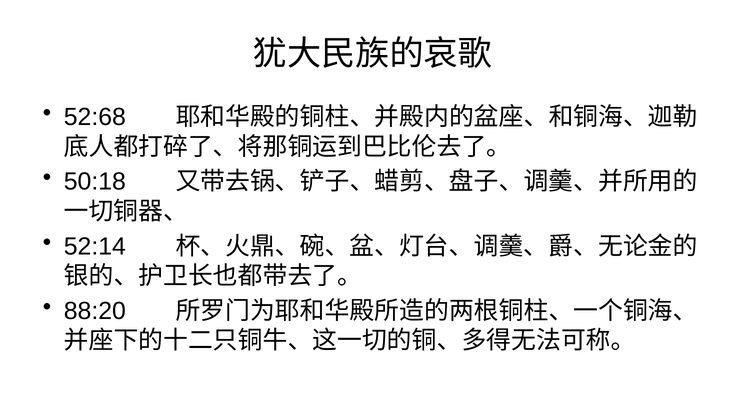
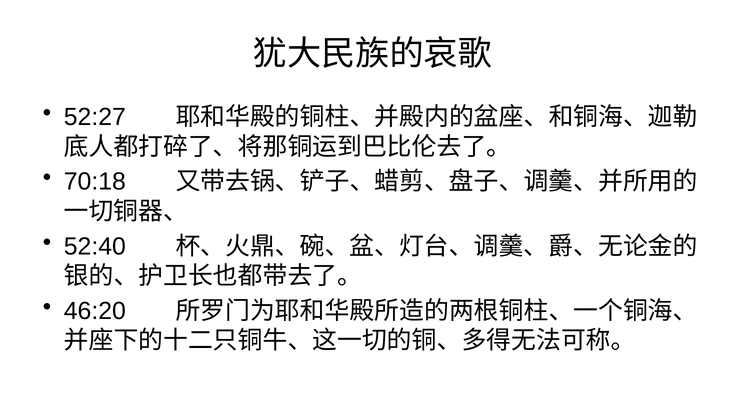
52:68: 52:68 -> 52:27 (95, 117)
50:18: 50:18 -> 70:18 (95, 182)
52:14: 52:14 -> 52:40 (95, 246)
88:20: 88:20 -> 46:20 (95, 311)
